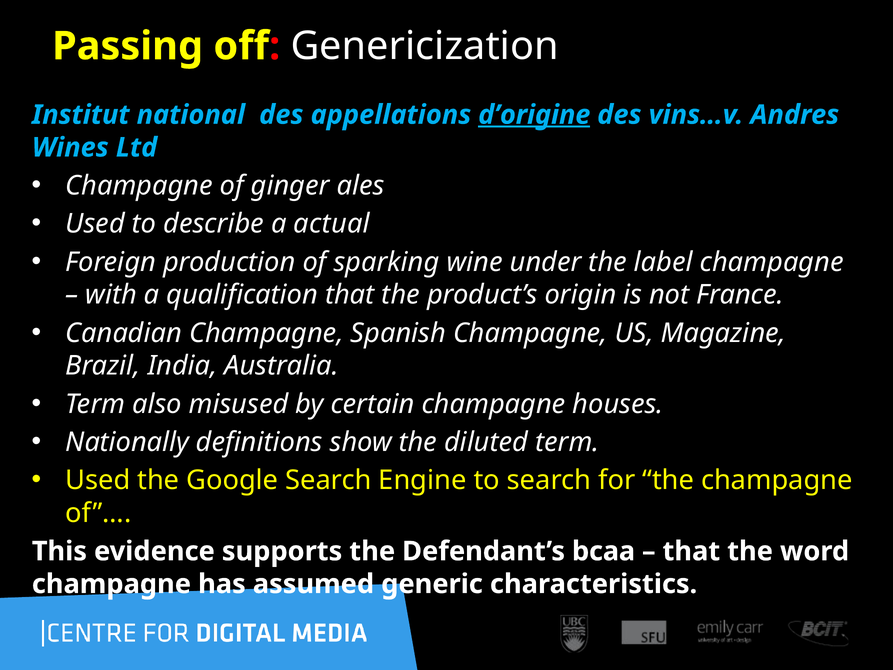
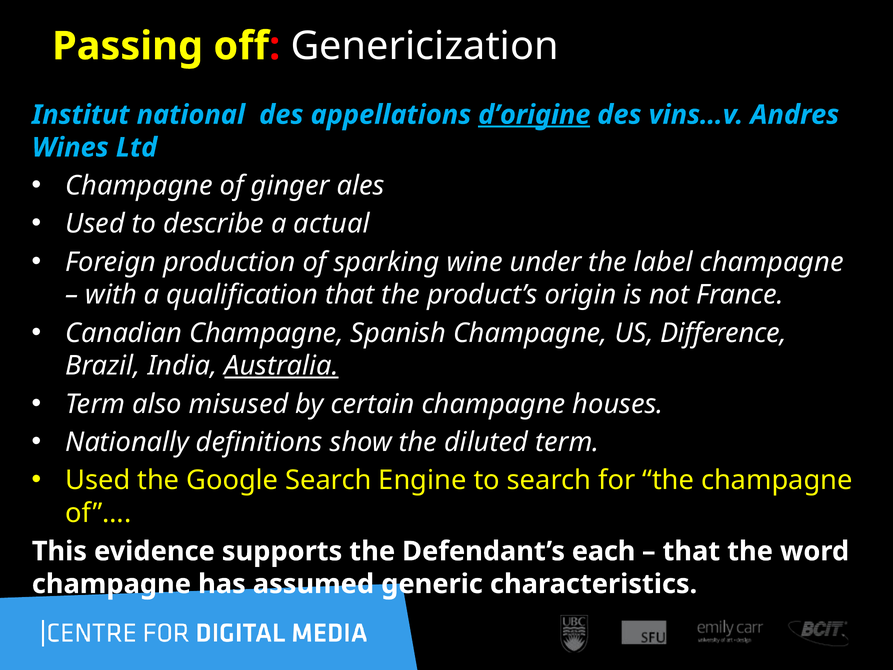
Magazine: Magazine -> Difference (723, 333)
Australia underline: none -> present (282, 366)
bcaa: bcaa -> each (604, 551)
